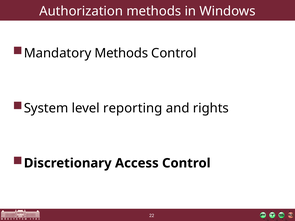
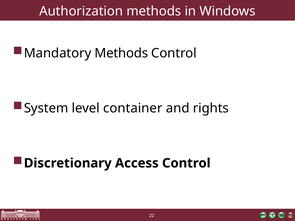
reporting: reporting -> container (133, 108)
